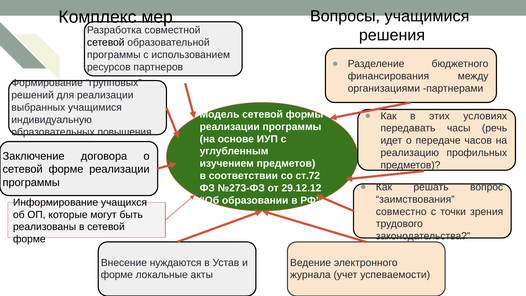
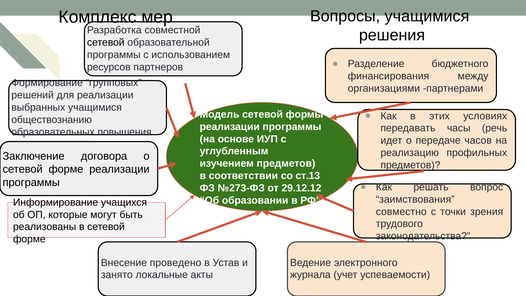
индивидуальную: индивидуальную -> обществознанию (52, 120)
ст.72: ст.72 -> ст.13 (308, 176)
нуждаются: нуждаются -> проведено (176, 263)
форме: форме -> занято (117, 275)
